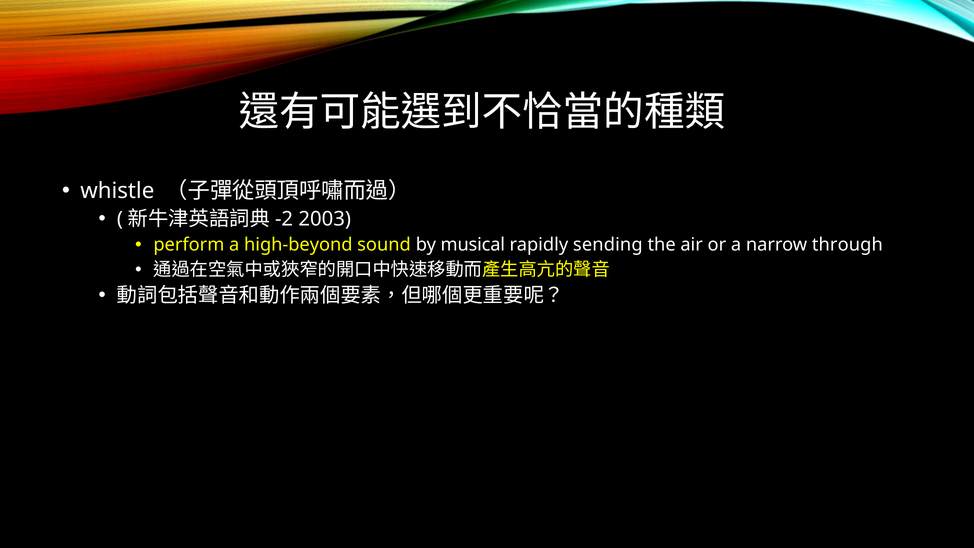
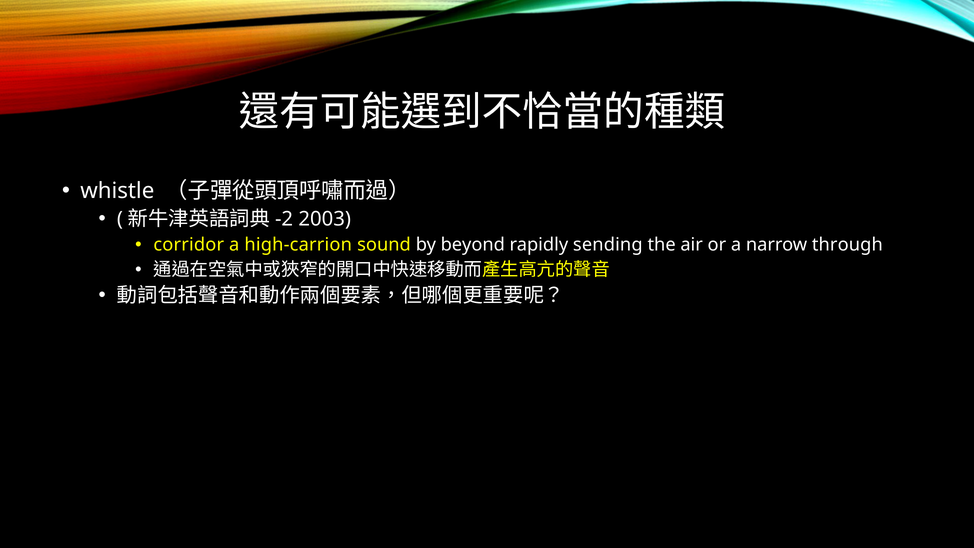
perform: perform -> corridor (189, 245)
high-beyond: high-beyond -> high-carrion (298, 245)
musical: musical -> beyond (473, 245)
